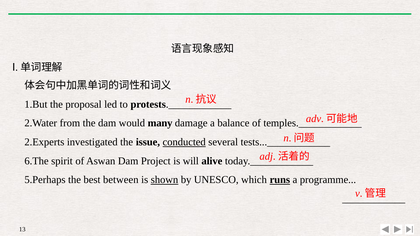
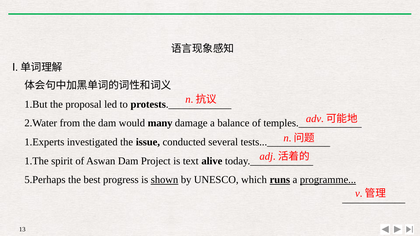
2.Experts: 2.Experts -> 1.Experts (44, 142)
conducted underline: present -> none (184, 142)
6.The: 6.The -> 1.The (37, 161)
will: will -> text (191, 161)
between: between -> progress (121, 180)
programme underline: none -> present (328, 180)
